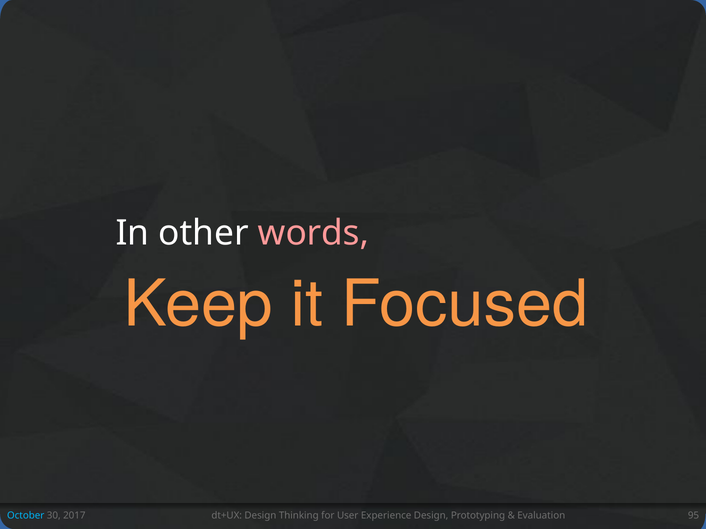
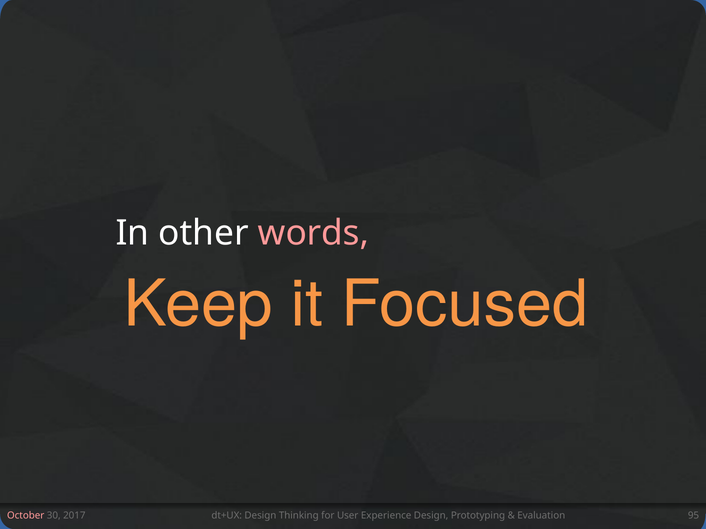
October colour: light blue -> pink (26, 516)
